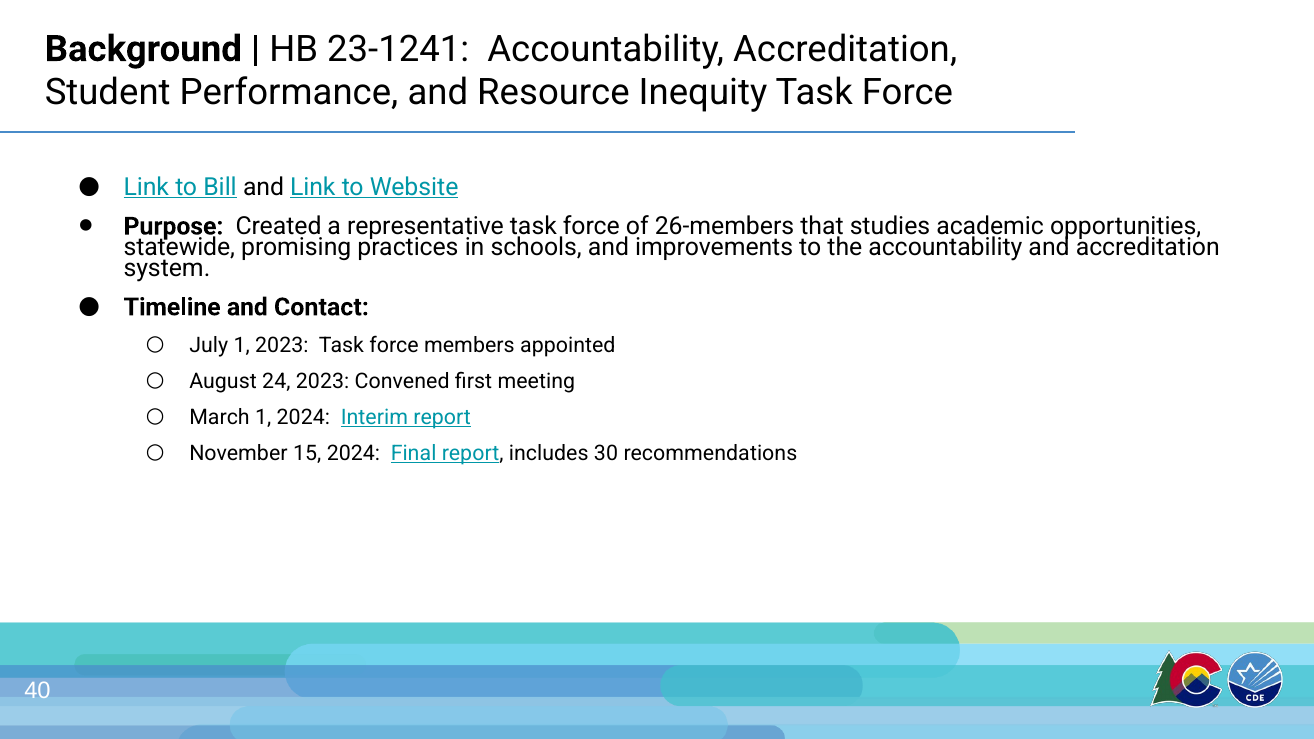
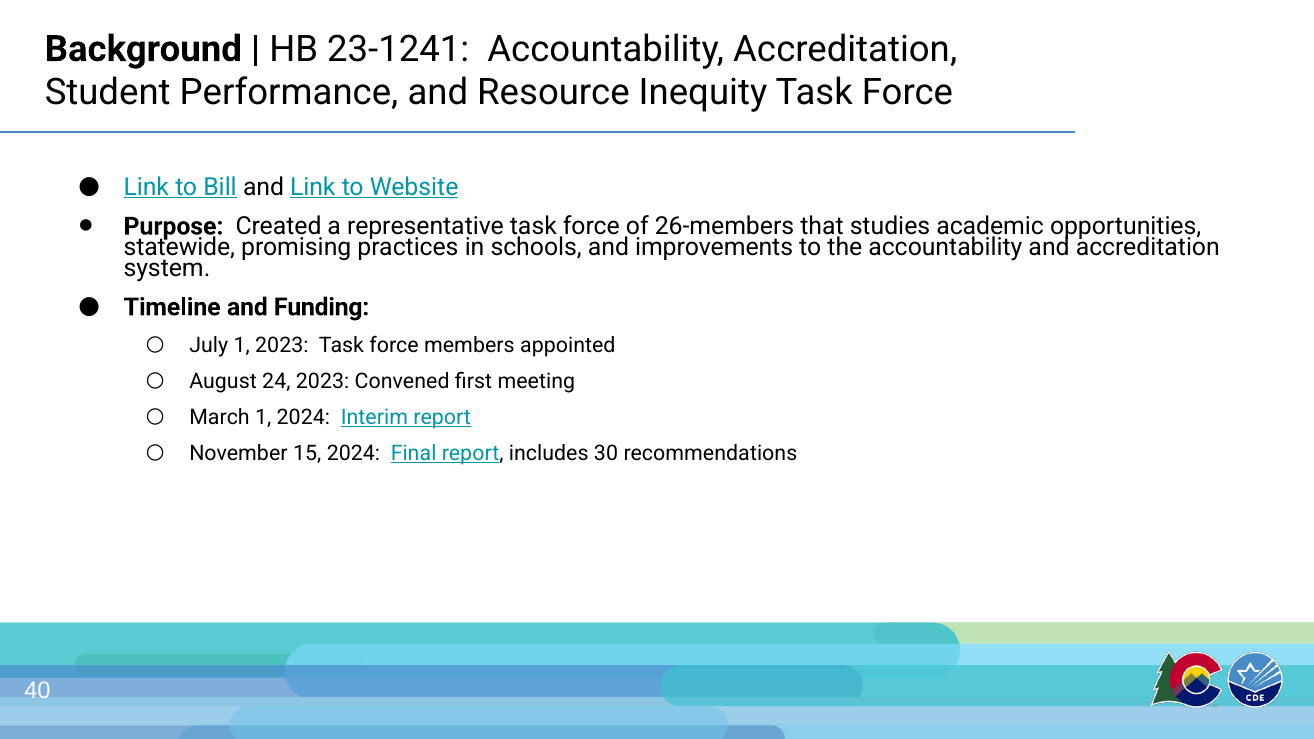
Contact: Contact -> Funding (322, 307)
